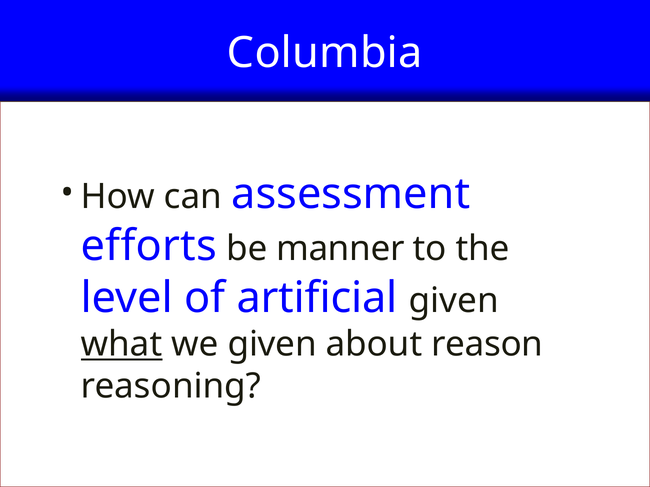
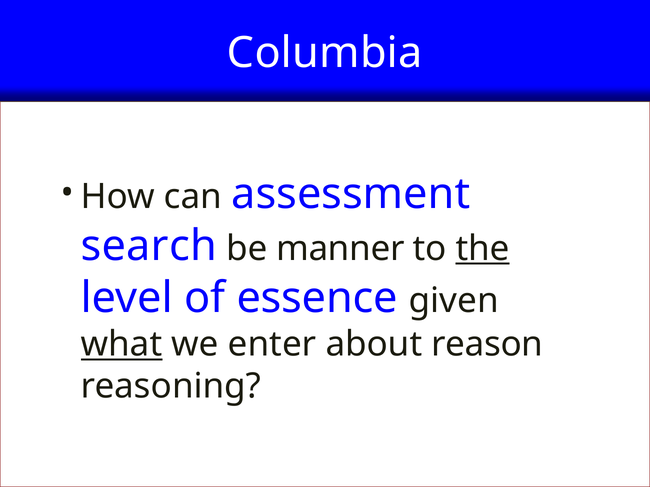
efforts: efforts -> search (149, 246)
the underline: none -> present (483, 249)
artificial: artificial -> essence (317, 298)
we given: given -> enter (272, 345)
